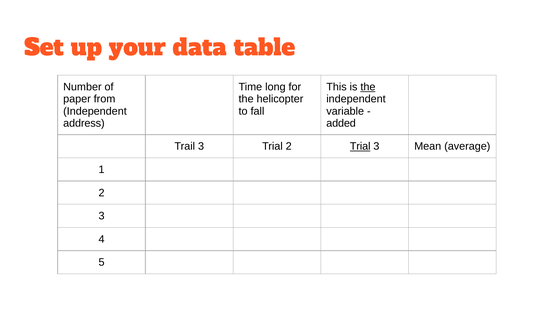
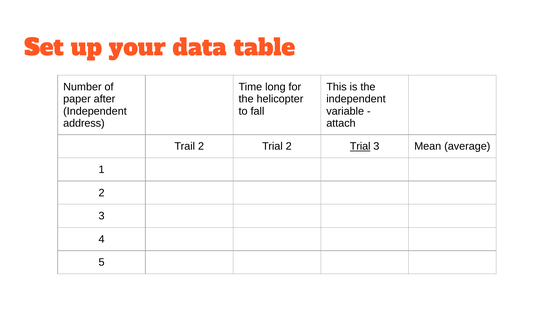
the underline: present -> none (368, 87)
from: from -> after (105, 99)
added: added -> attach (341, 123)
Trail 3: 3 -> 2 (201, 146)
